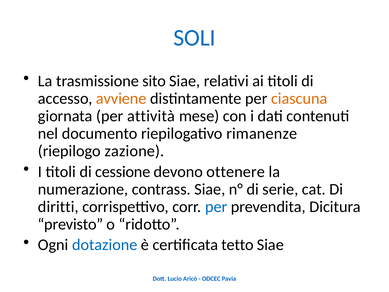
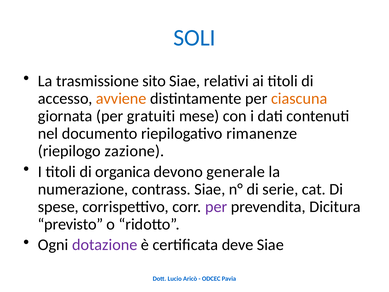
attività: attività -> gratuiti (151, 116)
cessione: cessione -> organica (123, 172)
ottenere: ottenere -> generale (236, 172)
diritti: diritti -> spese (58, 207)
per colour: blue -> purple (216, 207)
dotazione colour: blue -> purple (105, 245)
tetto: tetto -> deve (238, 245)
